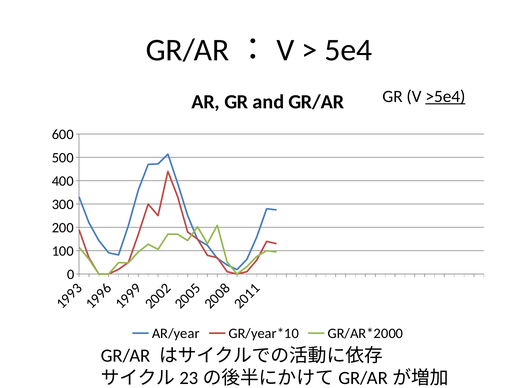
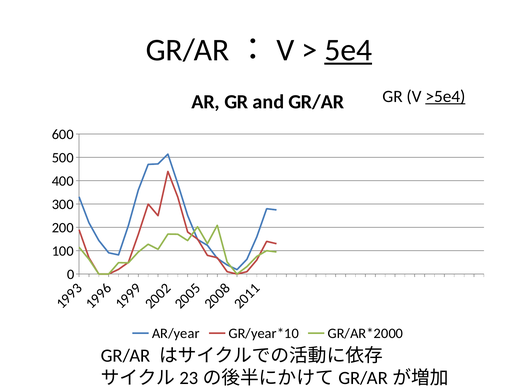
5e4 underline: none -> present (348, 50)
